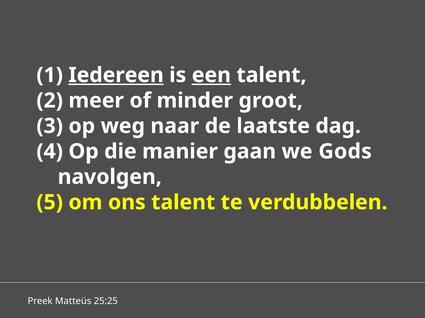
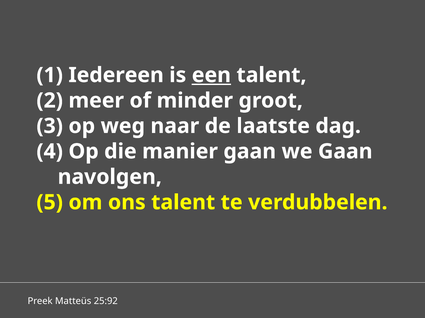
Iedereen underline: present -> none (116, 75)
we Gods: Gods -> Gaan (345, 152)
25:25: 25:25 -> 25:92 (106, 302)
